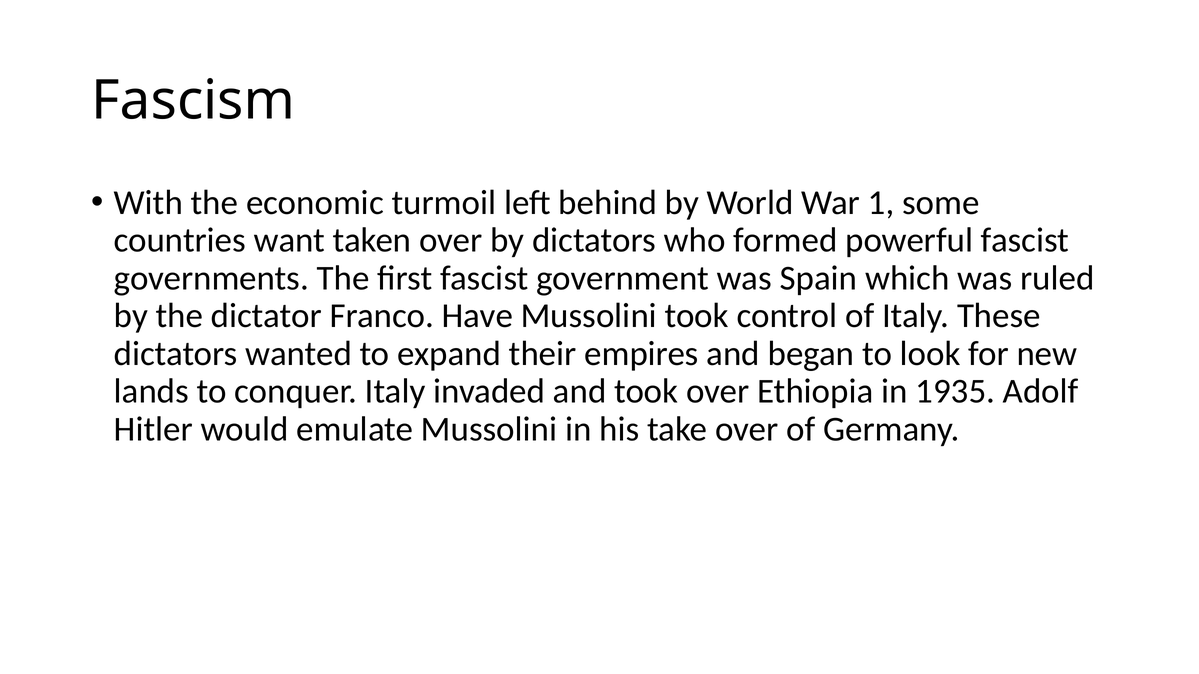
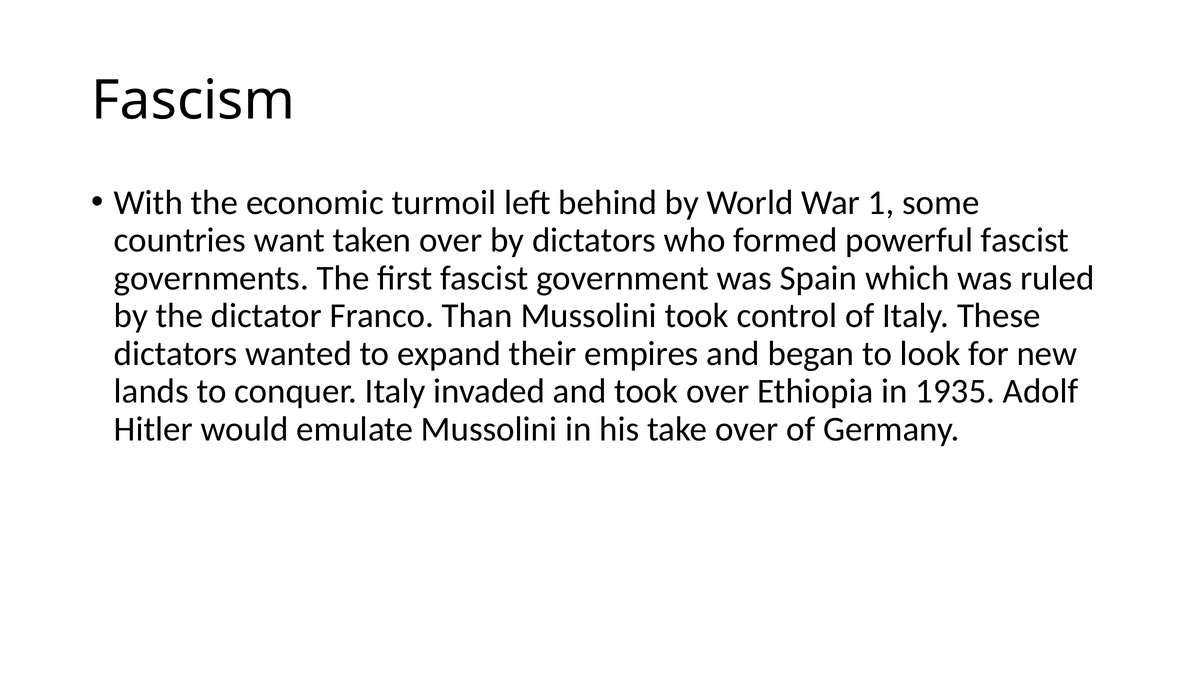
Have: Have -> Than (477, 316)
